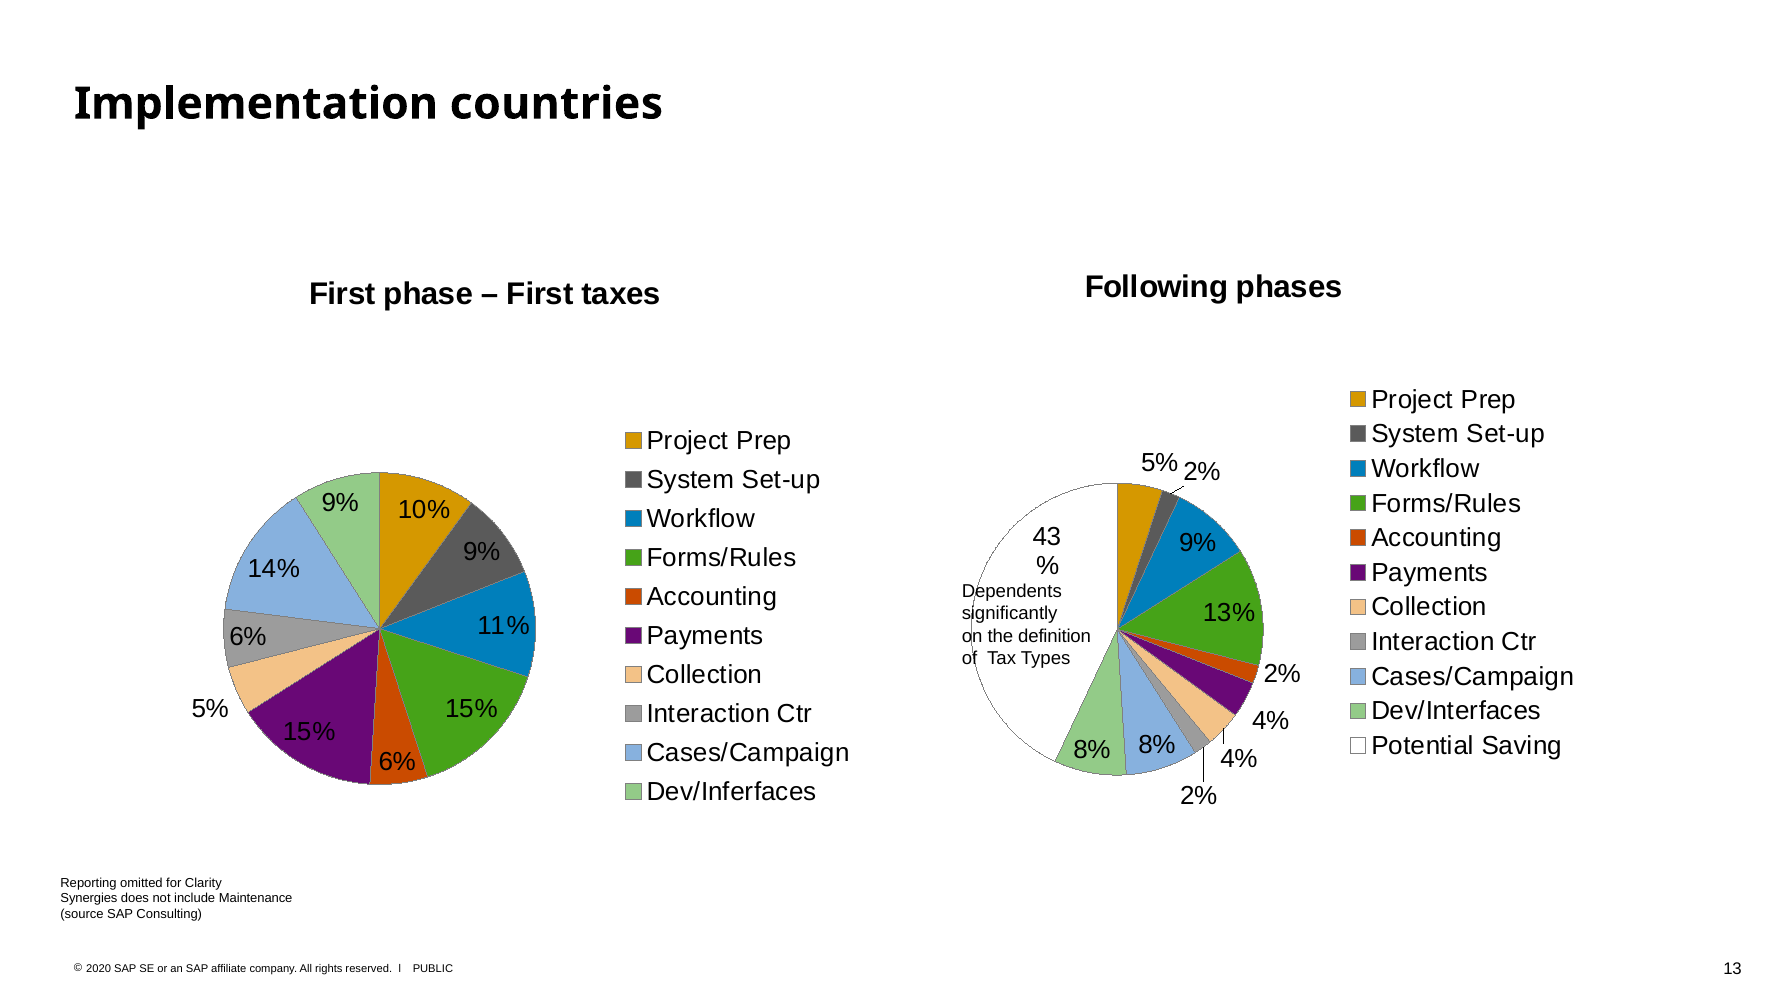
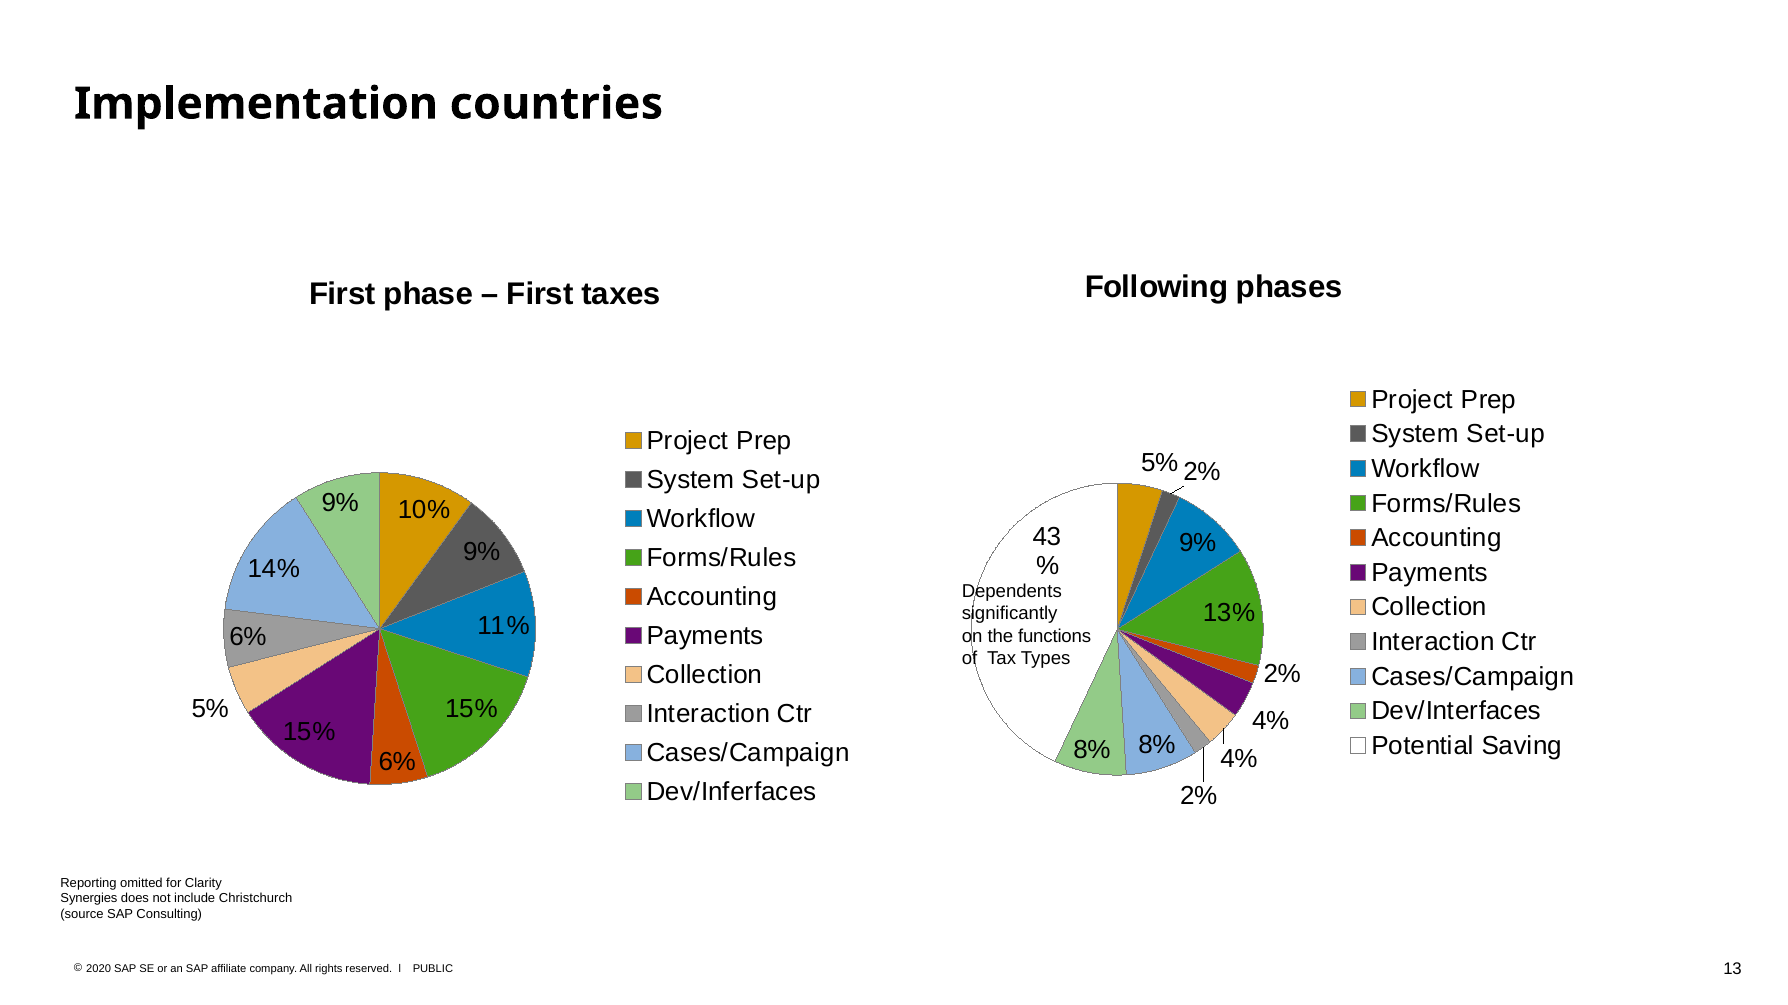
definition: definition -> functions (1055, 636)
Maintenance: Maintenance -> Christchurch (256, 899)
